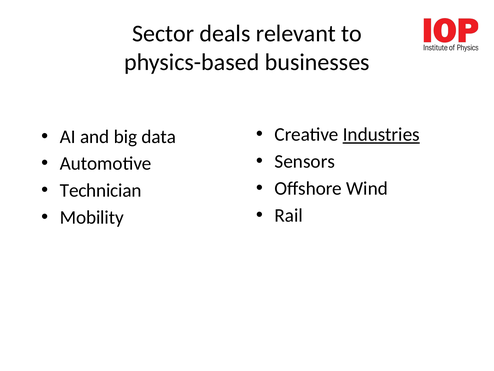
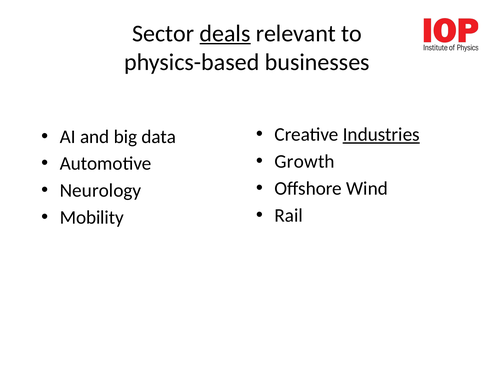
deals underline: none -> present (225, 33)
Sensors: Sensors -> Growth (305, 161)
Technician: Technician -> Neurology (101, 190)
